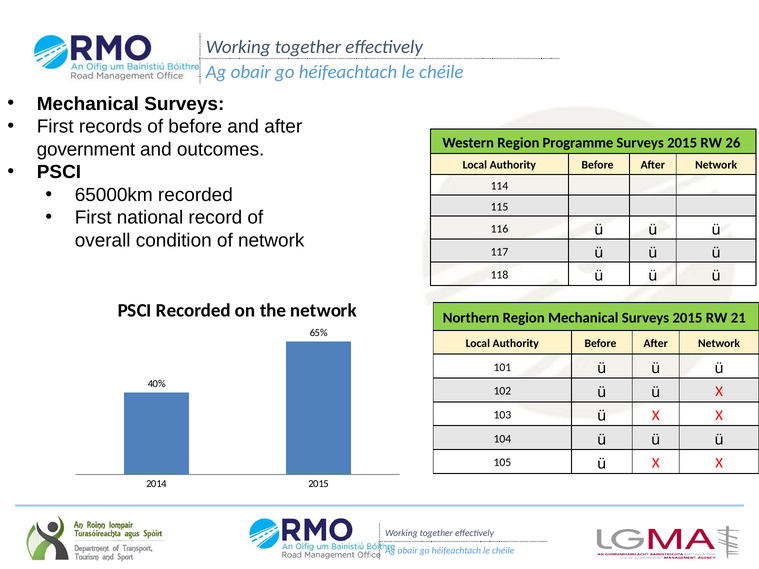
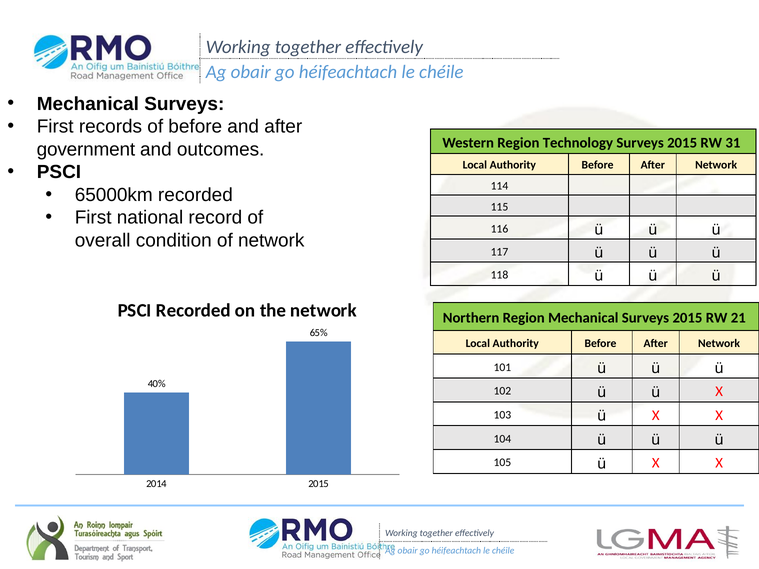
Programme: Programme -> Technology (578, 143)
26: 26 -> 31 (733, 143)
